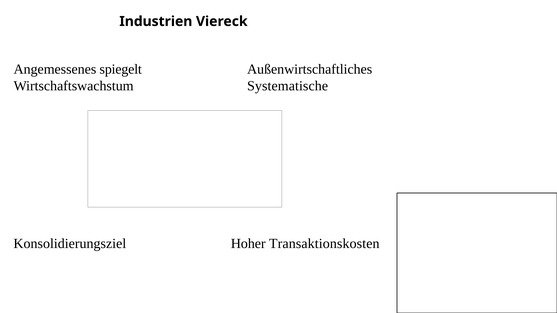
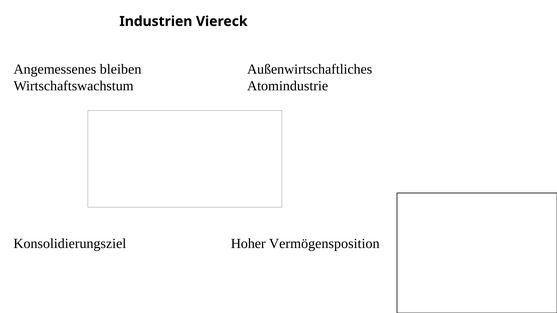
spiegelt: spiegelt -> bleiben (121, 69)
Systematische: Systematische -> Atomindustrie (288, 86)
Transaktionskosten: Transaktionskosten -> Vermögensposition (324, 244)
